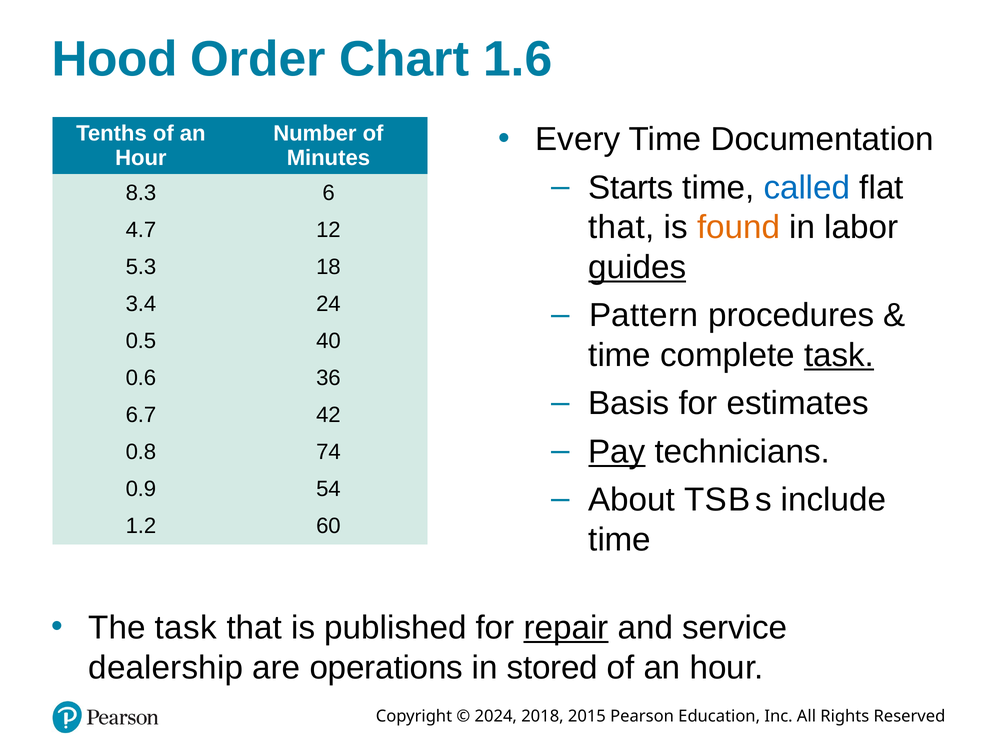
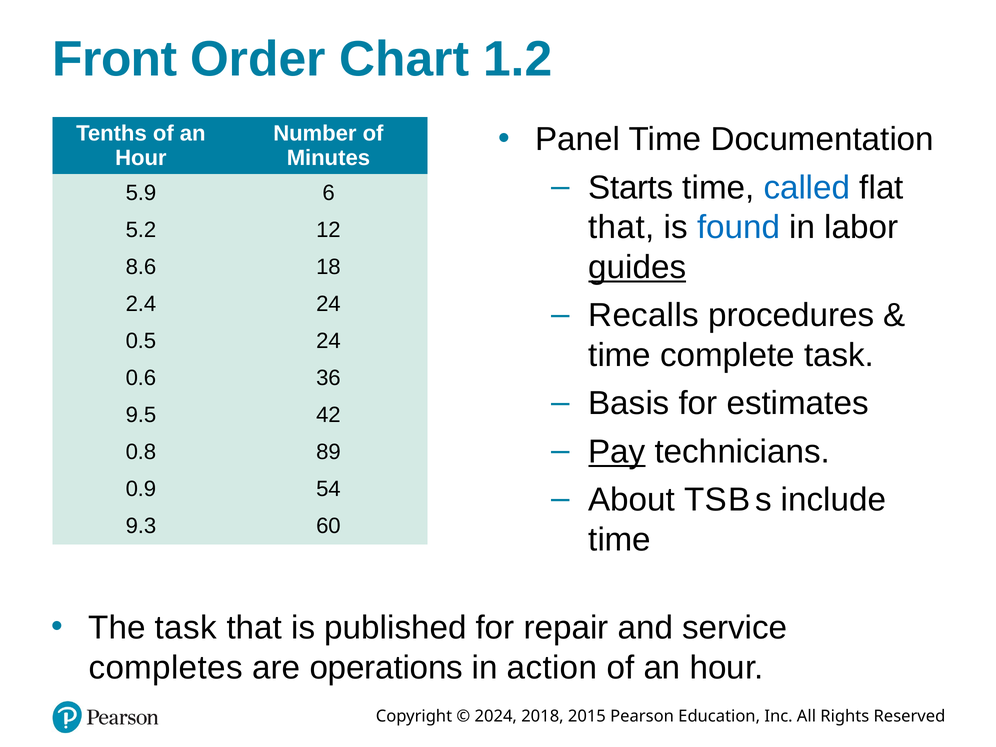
Hood: Hood -> Front (115, 60)
1.6: 1.6 -> 1.2 (518, 60)
Every: Every -> Panel (578, 140)
8.3: 8.3 -> 5.9 (141, 193)
found colour: orange -> blue (739, 228)
4.7: 4.7 -> 5.2 (141, 230)
5.3: 5.3 -> 8.6 (141, 267)
3.4: 3.4 -> 2.4 (141, 304)
Pattern: Pattern -> Recalls (644, 316)
0.5 40: 40 -> 24 (328, 341)
task underline: present -> none (839, 355)
6.7: 6.7 -> 9.5 (141, 415)
74: 74 -> 89 (328, 452)
1.2: 1.2 -> 9.3 (141, 526)
repair underline: present -> none (566, 628)
dealership: dealership -> completes (166, 668)
stored: stored -> action (552, 668)
